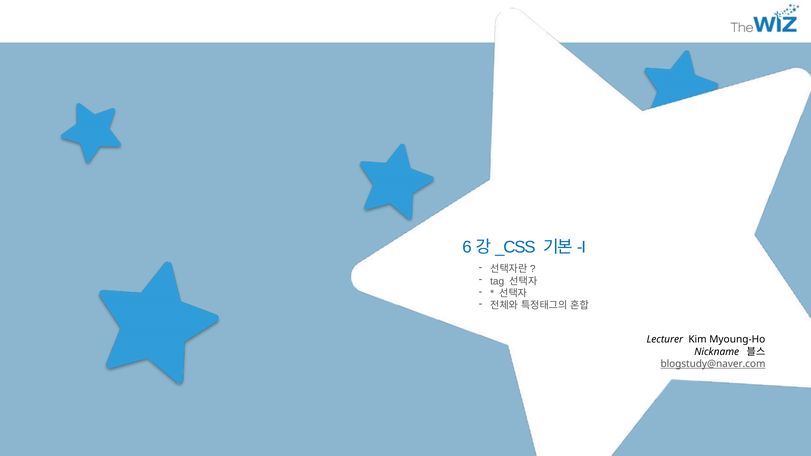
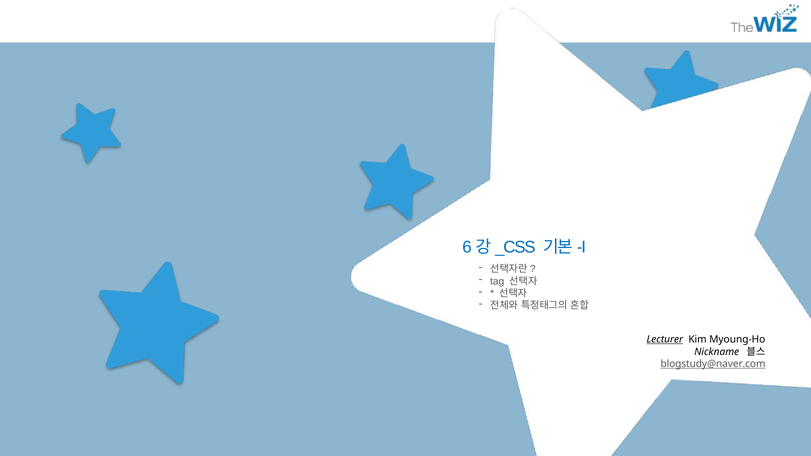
Lecturer underline: none -> present (665, 340)
